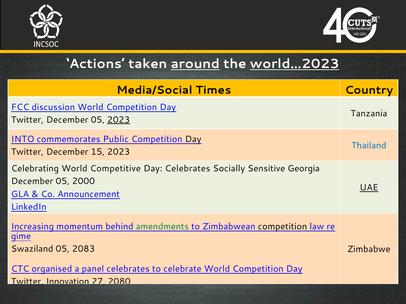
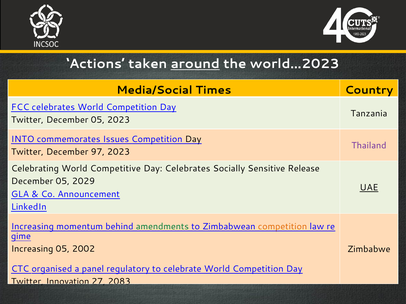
world…2023 underline: present -> none (295, 64)
FCC discussion: discussion -> celebrates (53, 107)
2023 underline: present -> none (119, 120)
Public: Public -> Issues (116, 139)
Thailand colour: blue -> purple (369, 146)
15: 15 -> 97 (98, 152)
Georgia: Georgia -> Release (304, 169)
2000: 2000 -> 2029 (83, 182)
competition colour: black -> orange (283, 227)
Swaziland: Swaziland -> Increasing (32, 249)
2083: 2083 -> 2002 (83, 249)
panel celebrates: celebrates -> regulatory (128, 269)
2080: 2080 -> 2083 (119, 282)
